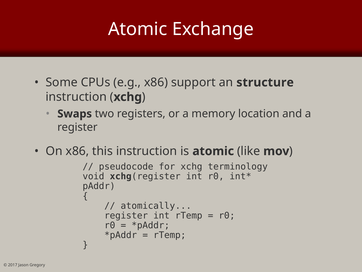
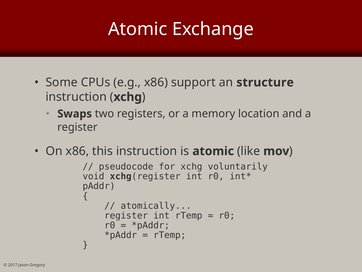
terminology: terminology -> voluntarily (238, 166)
